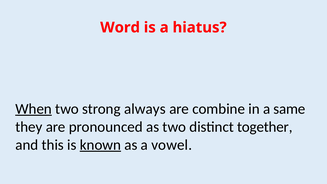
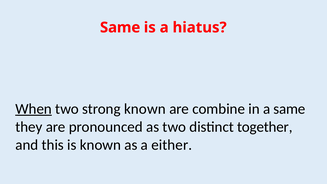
Word: Word -> Same (120, 27)
strong always: always -> known (145, 109)
known underline: present -> none (100, 145)
vowel: vowel -> either (172, 145)
